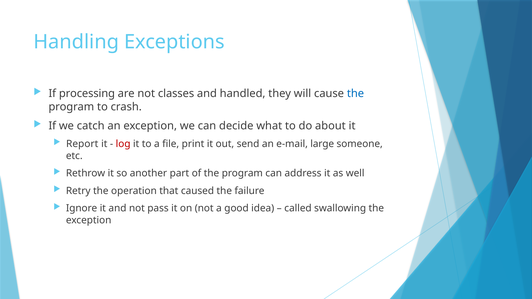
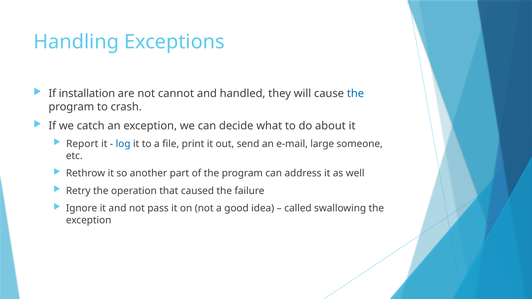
processing: processing -> installation (87, 94)
classes: classes -> cannot (176, 94)
log colour: red -> blue (123, 144)
